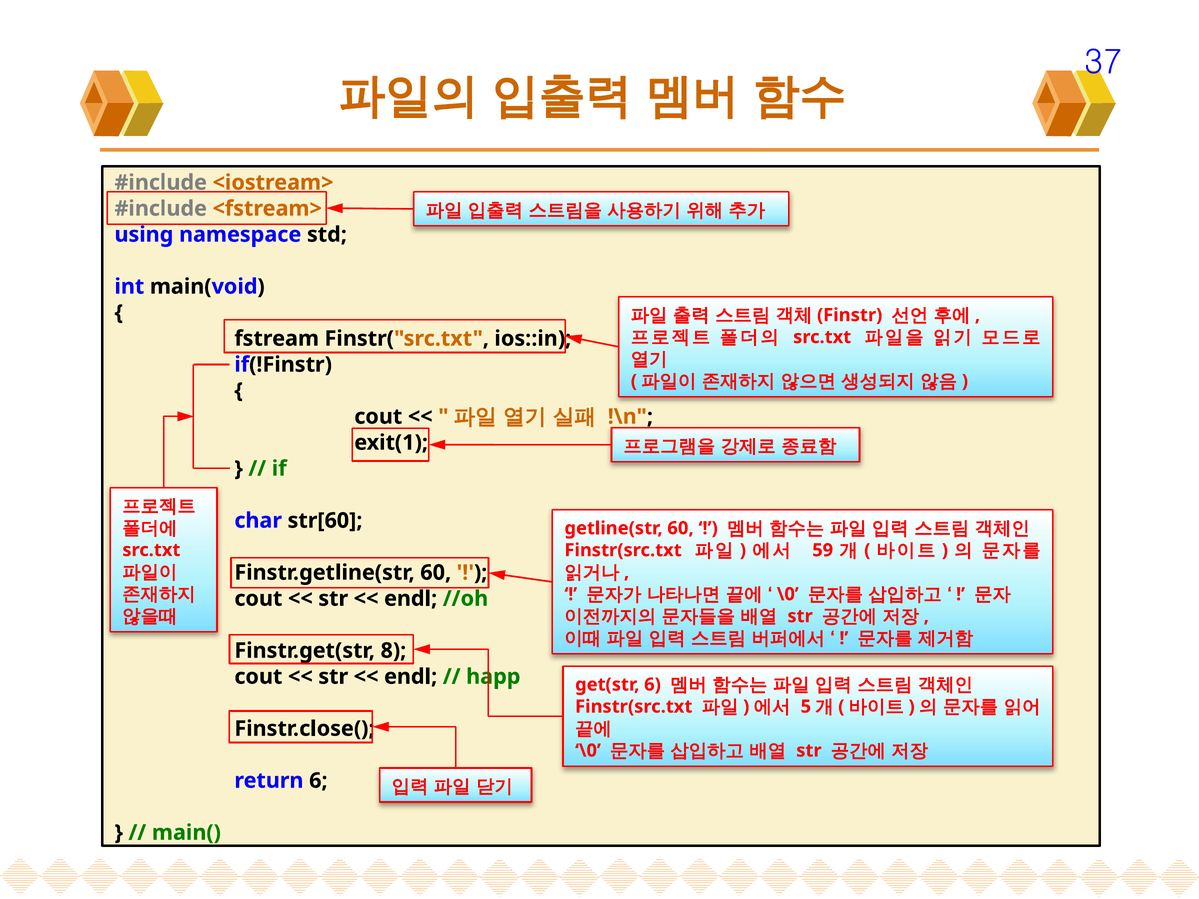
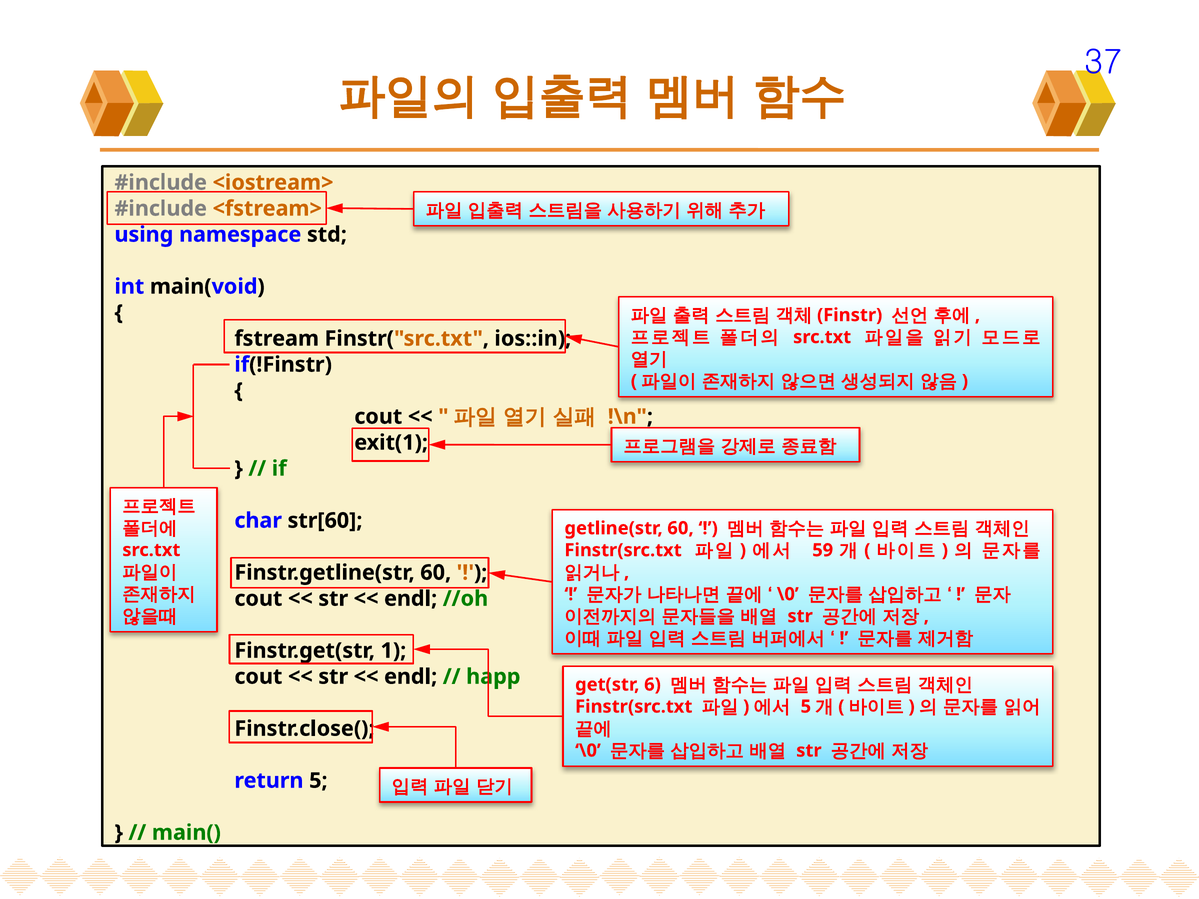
8: 8 -> 1 (393, 651)
return 6: 6 -> 5 (318, 781)
